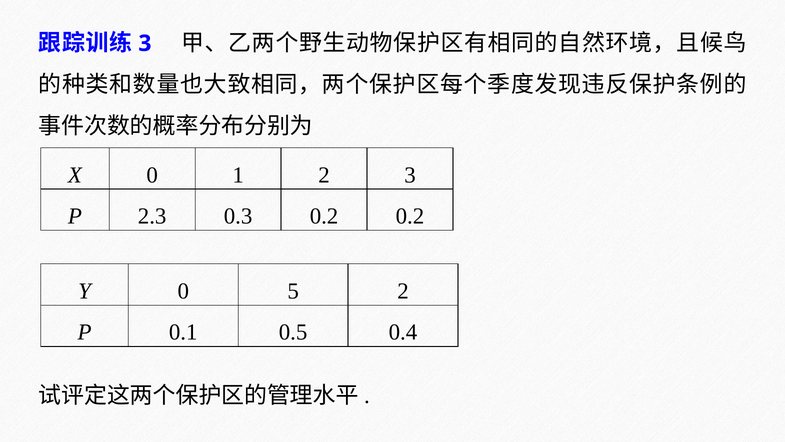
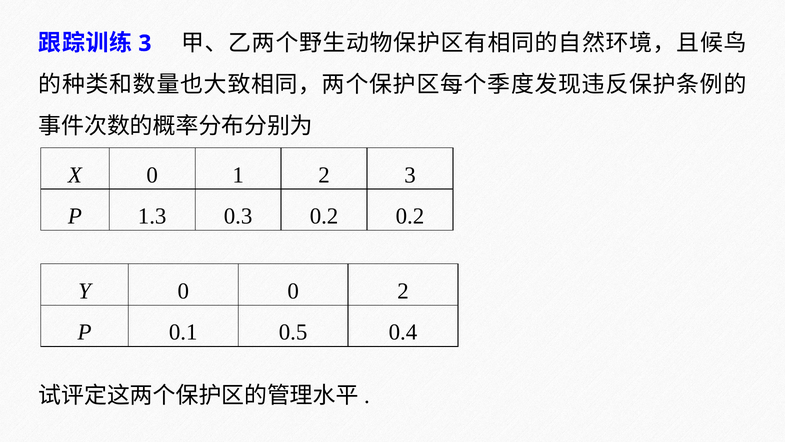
2.3: 2.3 -> 1.3 (152, 216)
0 5: 5 -> 0 (293, 291)
